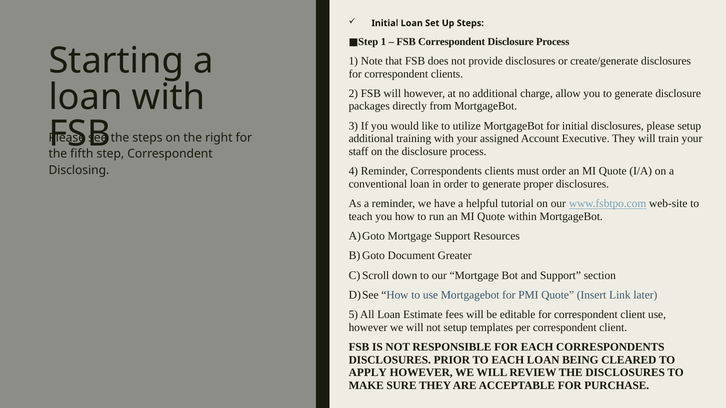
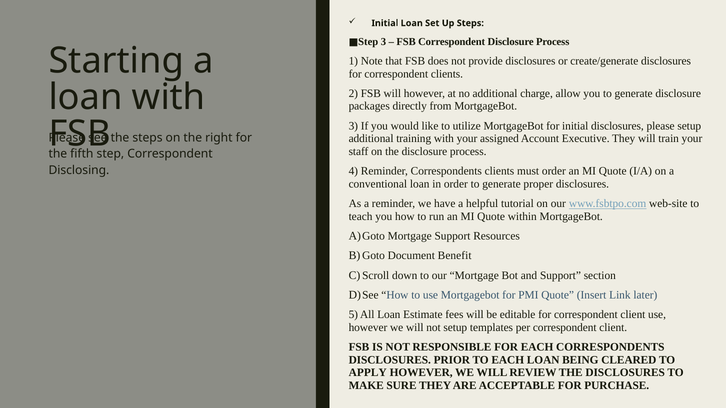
1: 1 -> 3 (383, 42)
Greater: Greater -> Benefit (455, 256)
